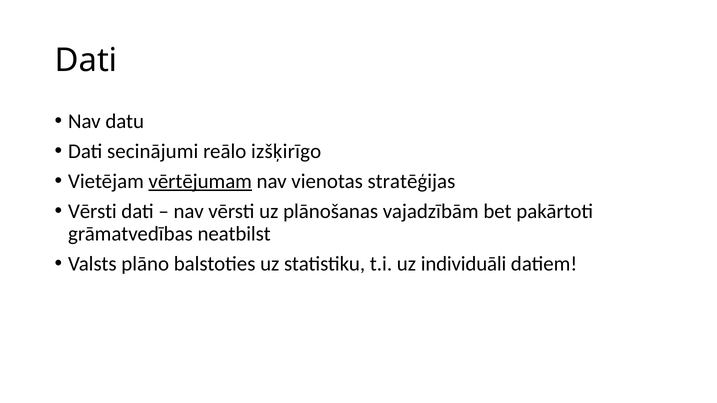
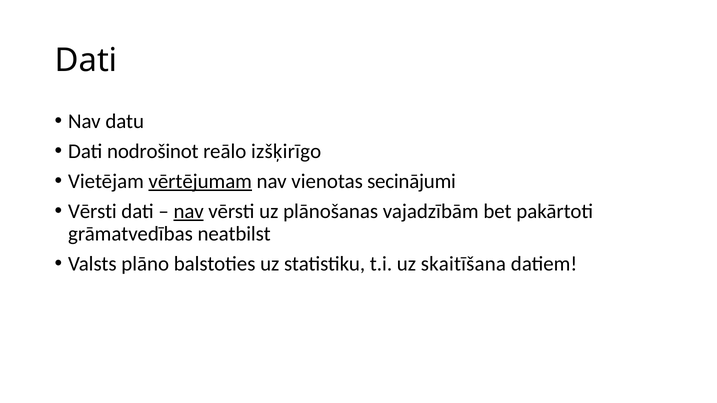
secinājumi: secinājumi -> nodrošinot (153, 151)
stratēģijas: stratēģijas -> secinājumi (412, 181)
nav underline: none -> present (189, 211)
individuāli: individuāli -> skaitīšana (463, 264)
